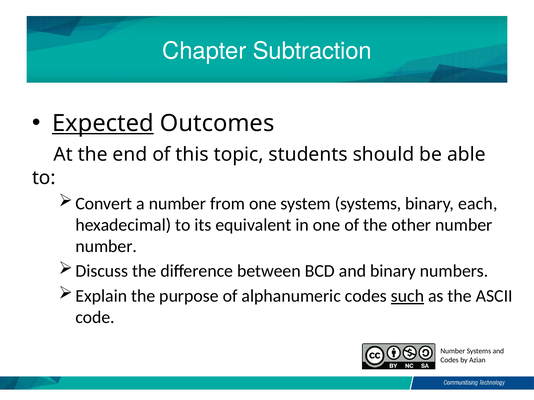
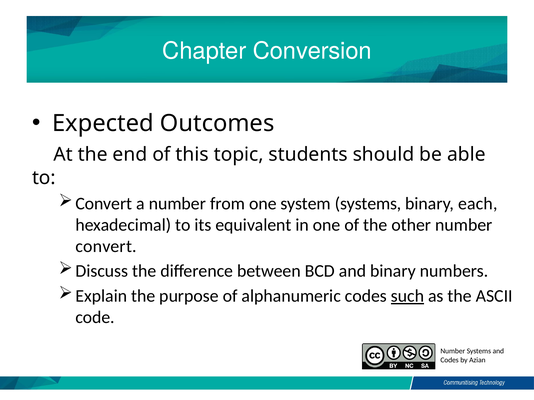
Subtraction: Subtraction -> Conversion (312, 51)
Expected underline: present -> none (103, 124)
number: number -> convert (106, 247)
